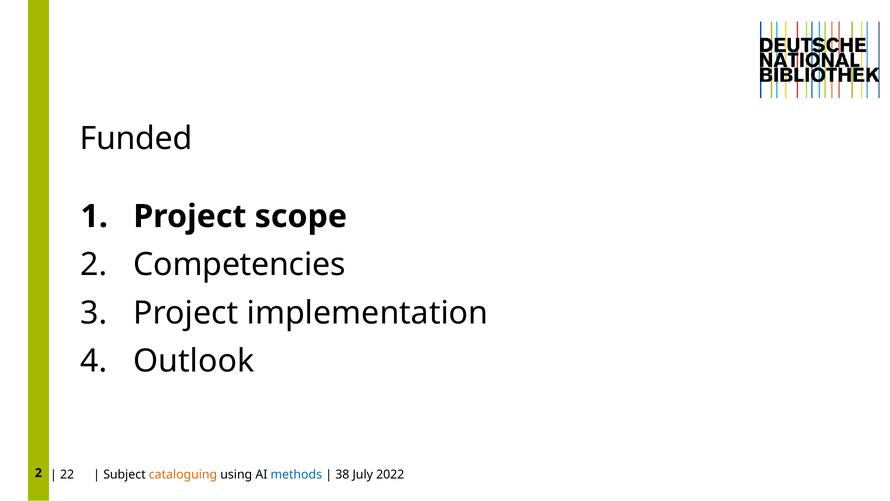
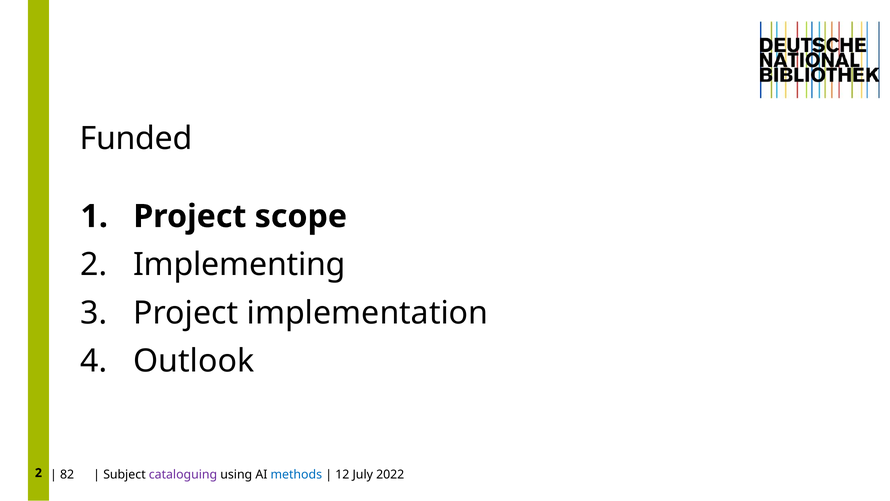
Competencies: Competencies -> Implementing (239, 264)
22: 22 -> 82 (67, 474)
cataloguing colour: orange -> purple (183, 474)
38: 38 -> 12 (342, 474)
